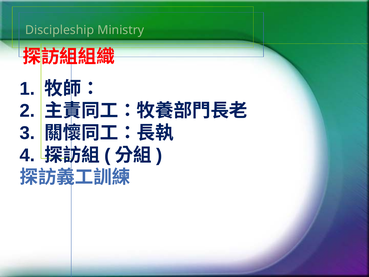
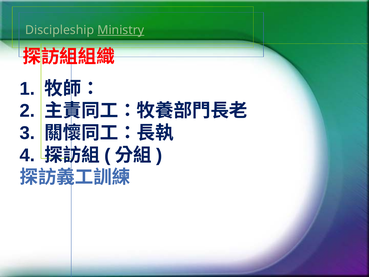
Ministry underline: none -> present (121, 30)
